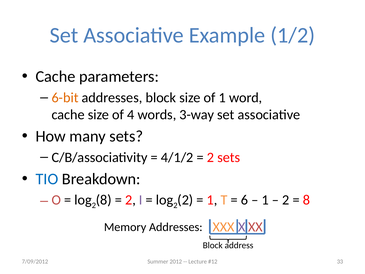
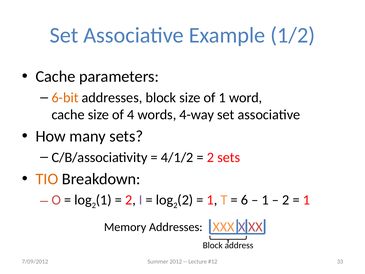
3-way: 3-way -> 4-way (197, 115)
TIO colour: blue -> orange (47, 179)
2 8: 8 -> 1 (104, 200)
8: 8 -> 1 (306, 200)
